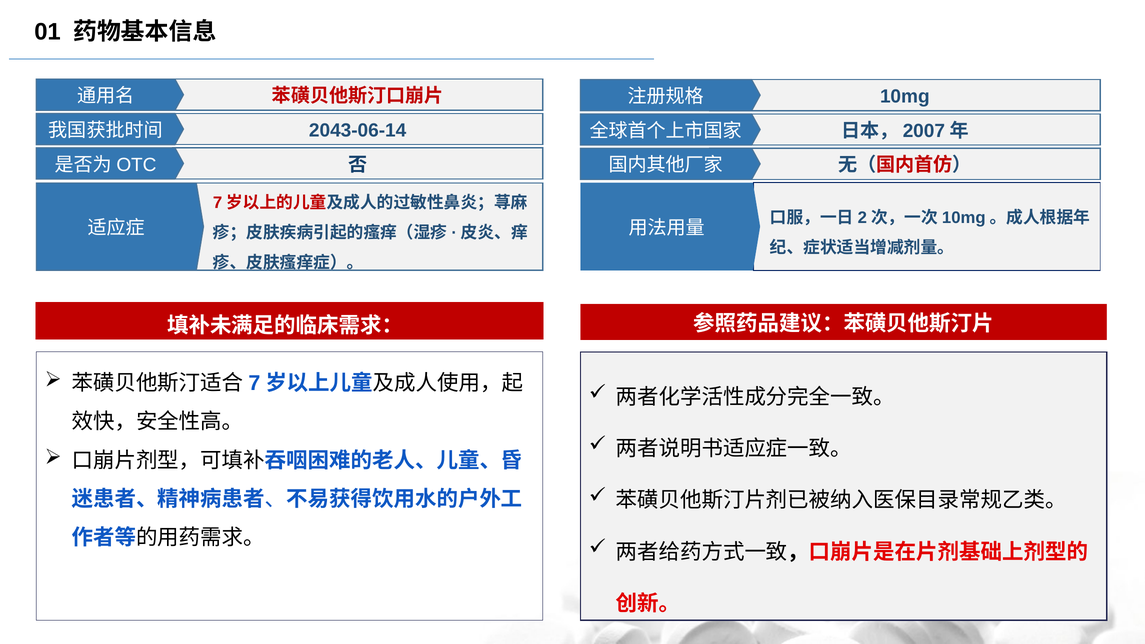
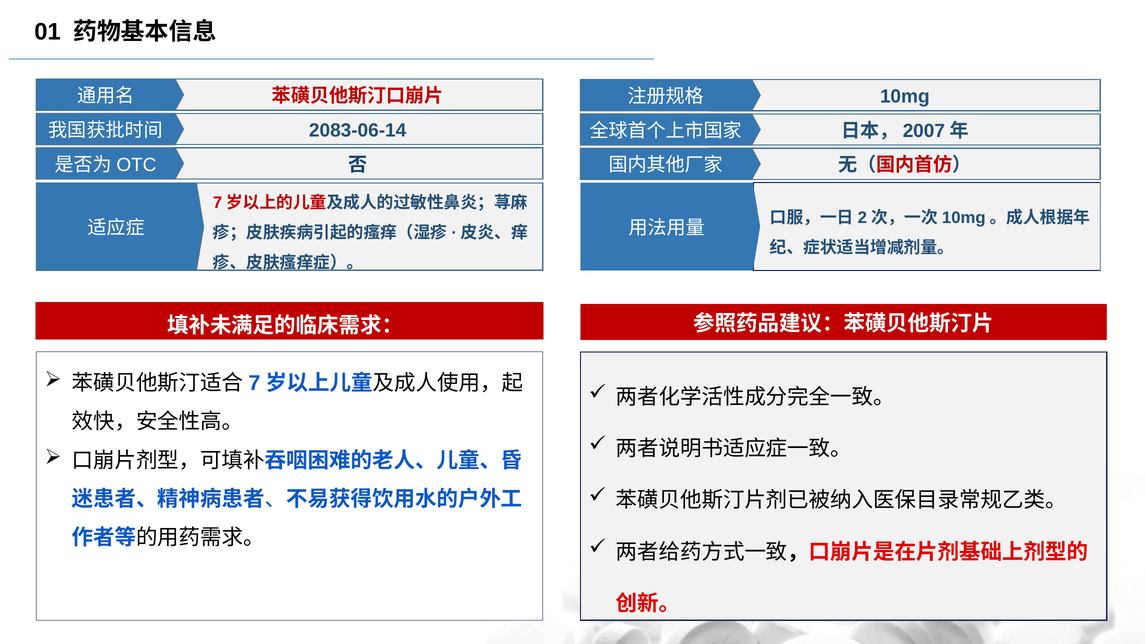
2043-06-14: 2043-06-14 -> 2083-06-14 (358, 130)
